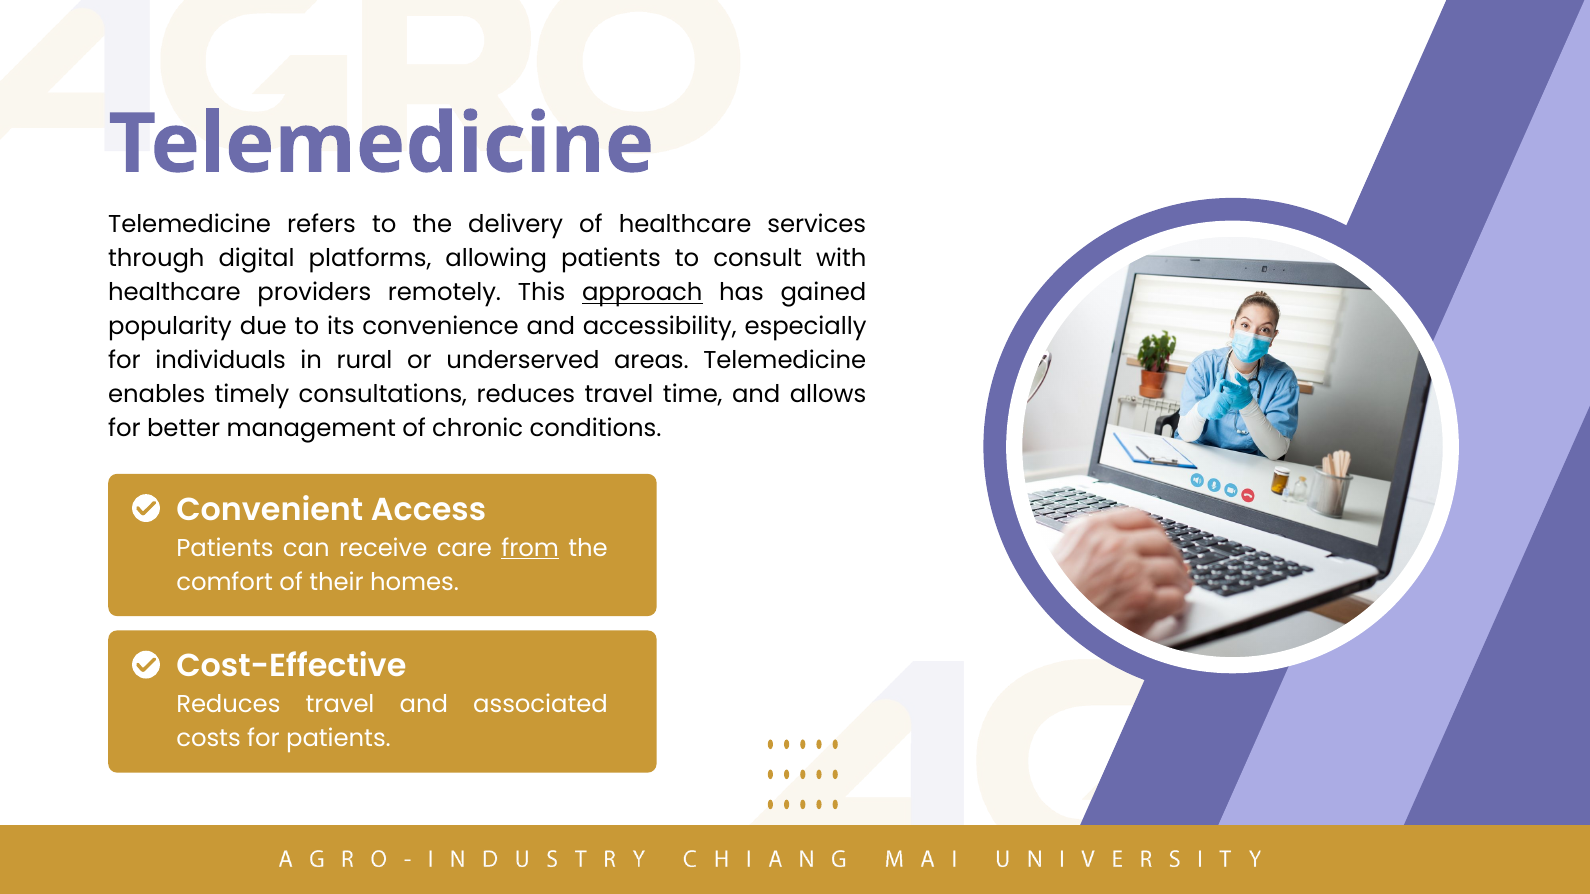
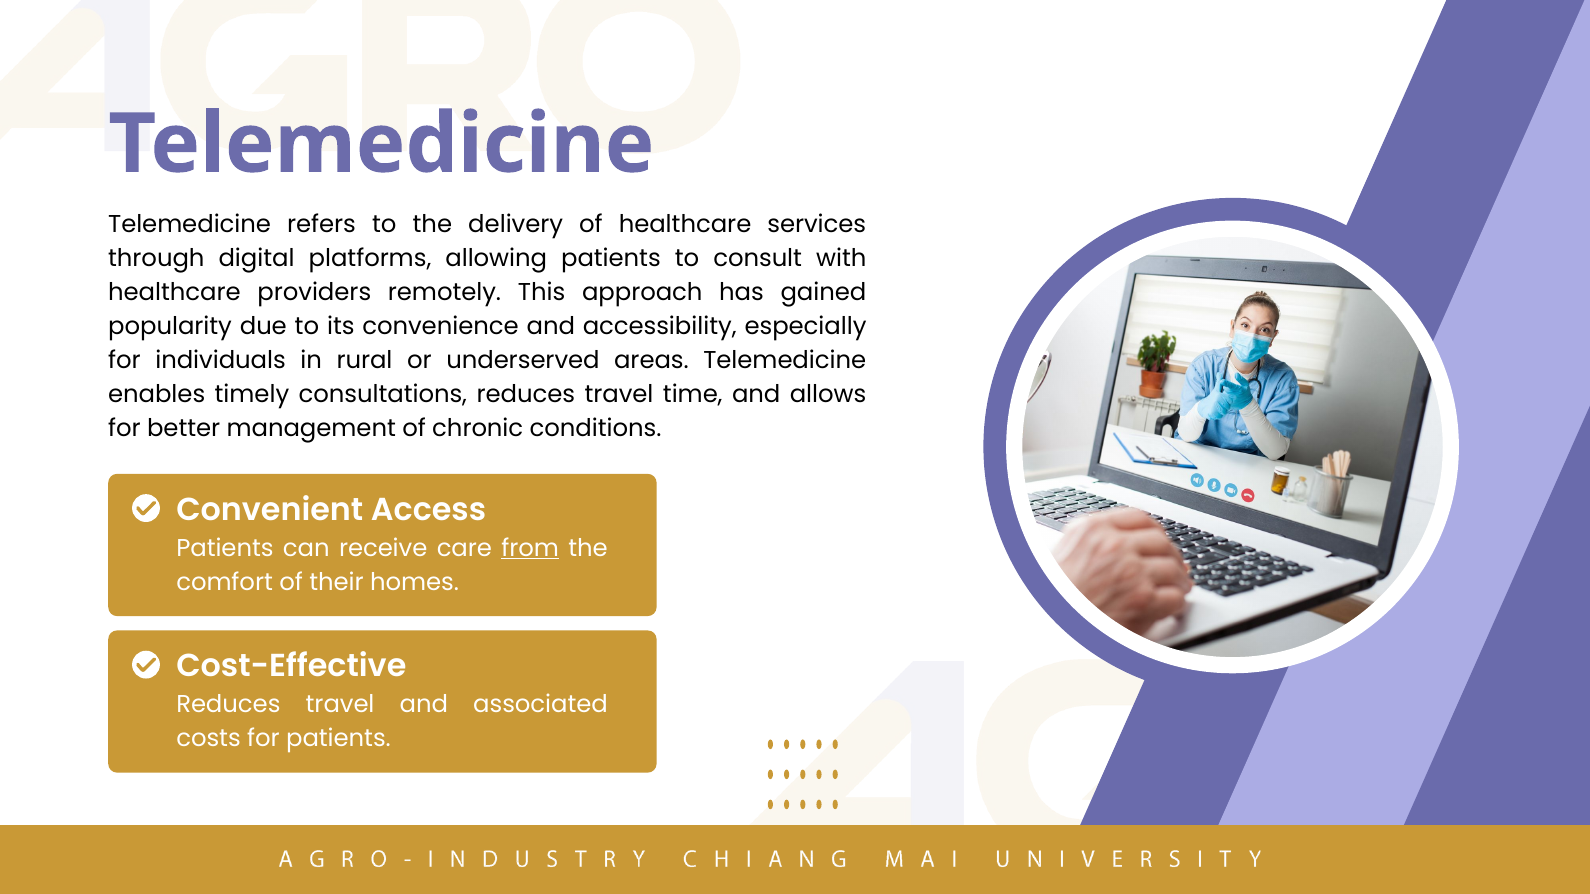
approach underline: present -> none (642, 293)
